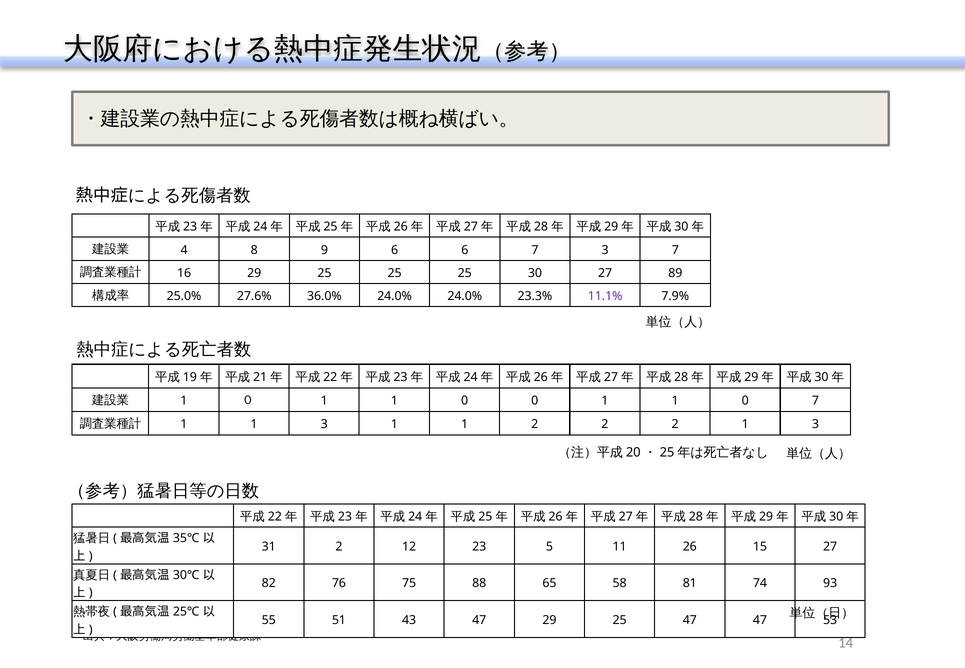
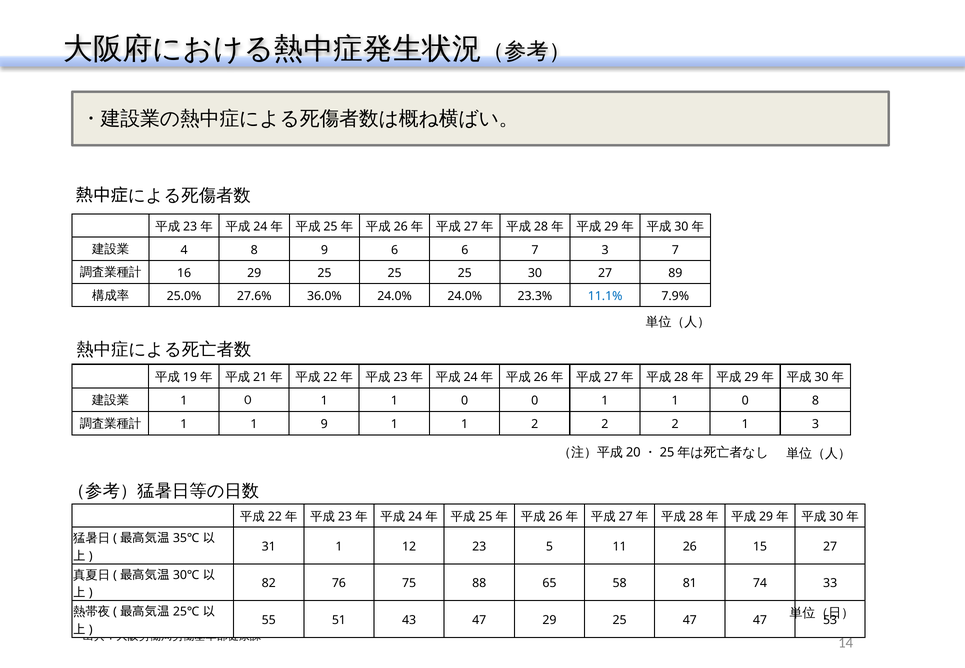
11.1% colour: purple -> blue (605, 296)
0 7: 7 -> 8 (815, 401)
1 1 3: 3 -> 9 (324, 425)
31 2: 2 -> 1 (339, 547)
93: 93 -> 33 (830, 584)
